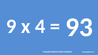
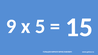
4: 4 -> 5 (40, 26)
93: 93 -> 15 (79, 27)
